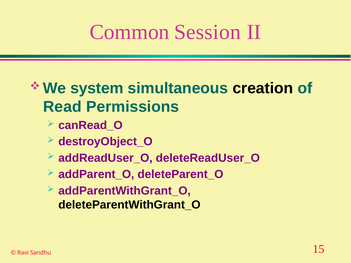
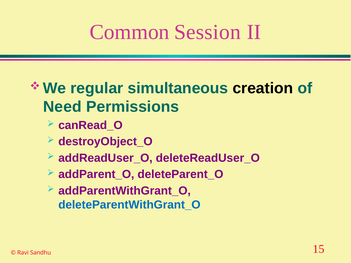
system: system -> regular (97, 88)
Read: Read -> Need (62, 107)
deleteParentWithGrant_O colour: black -> blue (129, 205)
